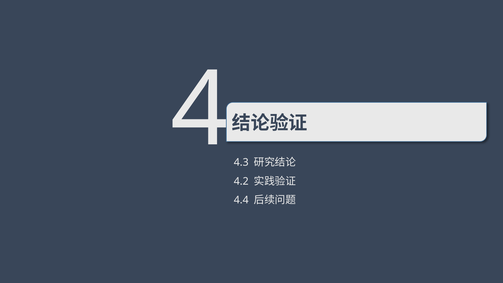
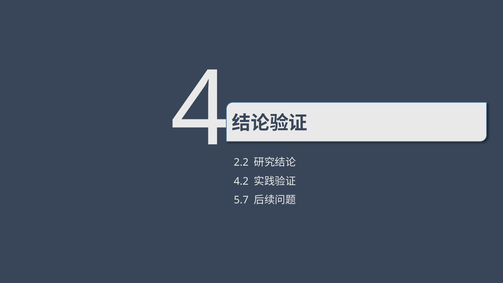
4.3: 4.3 -> 2.2 (241, 162)
4.4: 4.4 -> 5.7 (241, 200)
